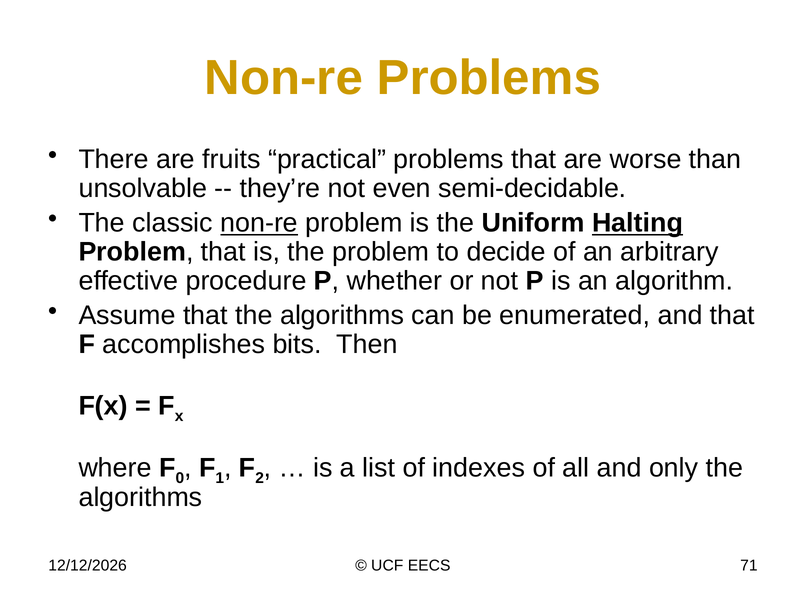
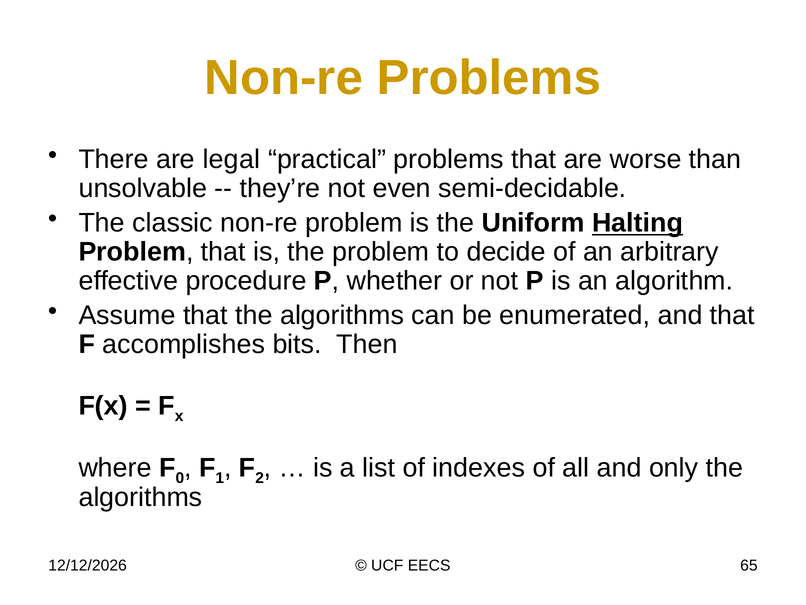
fruits: fruits -> legal (231, 159)
non-re underline: present -> none (259, 223)
71: 71 -> 65 (749, 565)
